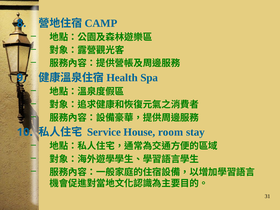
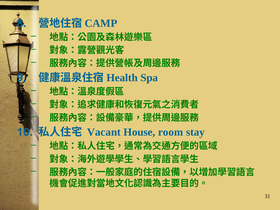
Service: Service -> Vacant (104, 132)
